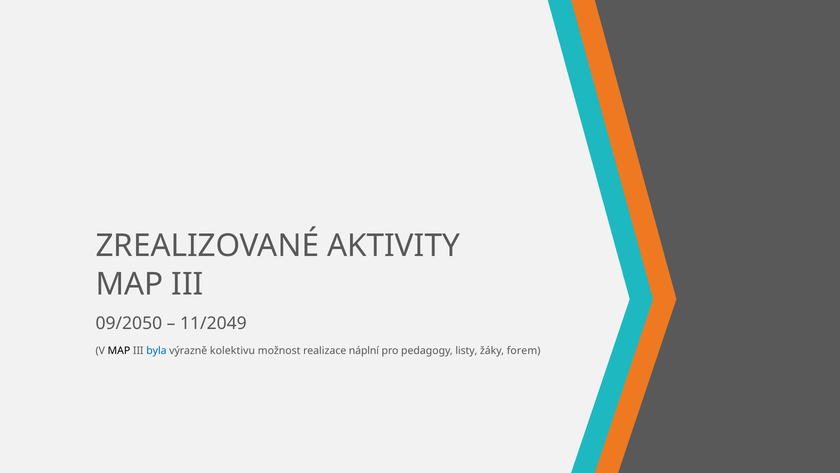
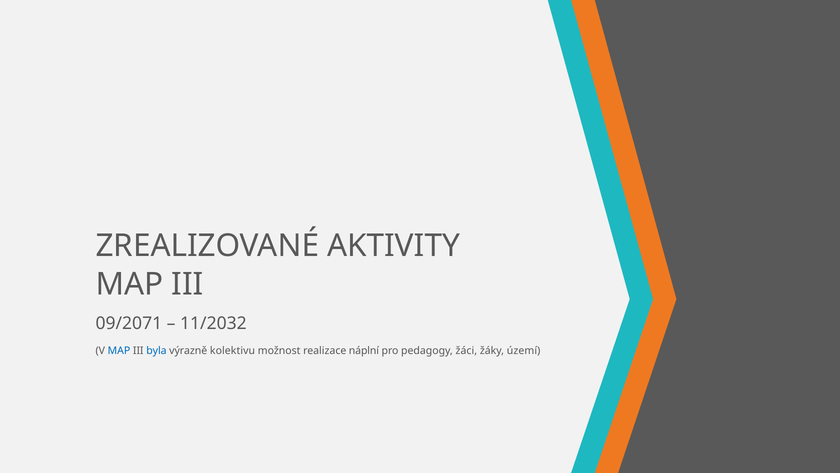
09/2050: 09/2050 -> 09/2071 (129, 323)
11/2049: 11/2049 -> 11/2032 (213, 323)
MAP colour: black -> blue (119, 350)
listy: listy -> žáci (466, 350)
forem: forem -> území (524, 350)
